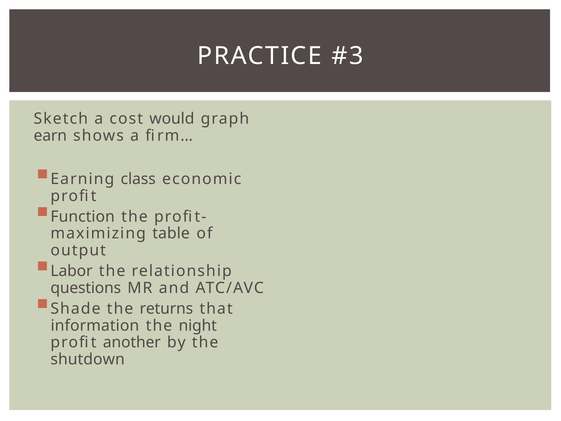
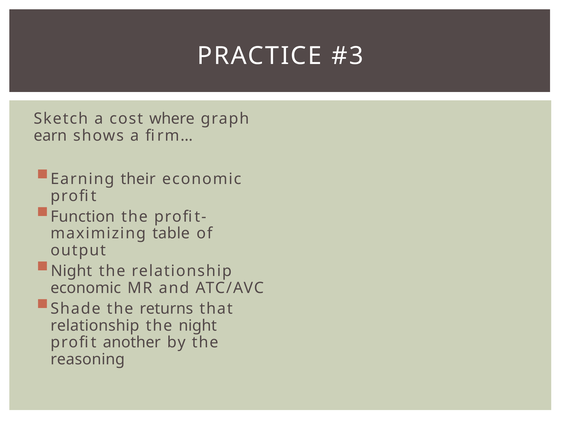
would: would -> where (172, 119)
class: class -> their (138, 179)
Labor: Labor -> Night (71, 271)
questions: questions -> economic (86, 288)
information: information -> relationship (95, 325)
shutdown: shutdown -> reasoning (88, 359)
